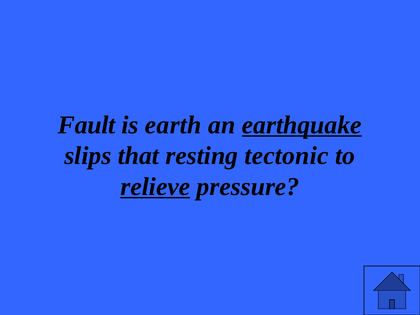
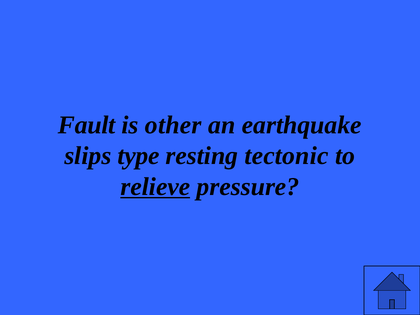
earth: earth -> other (173, 125)
earthquake underline: present -> none (302, 125)
that: that -> type (139, 156)
